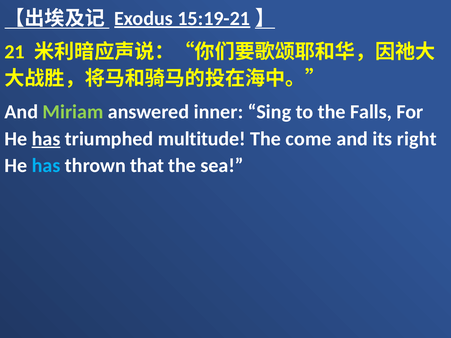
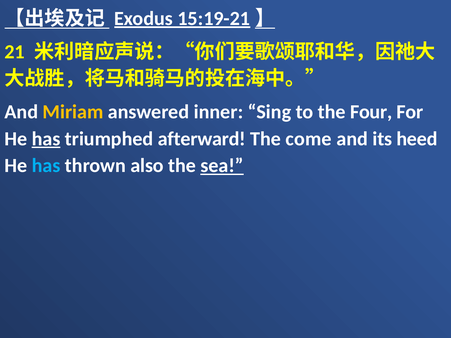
Miriam colour: light green -> yellow (73, 112)
Falls: Falls -> Four (371, 112)
multitude: multitude -> afterward (202, 139)
right: right -> heed (417, 139)
that: that -> also (147, 166)
sea underline: none -> present (222, 166)
